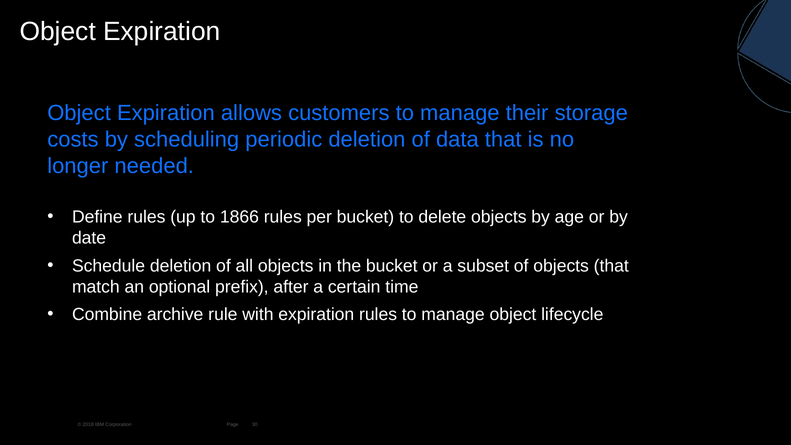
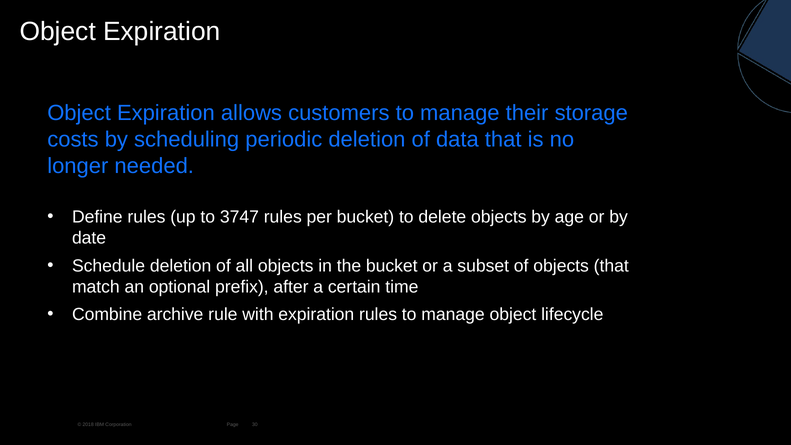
1866: 1866 -> 3747 (239, 217)
